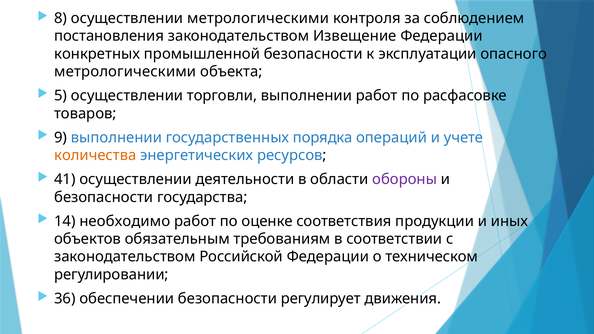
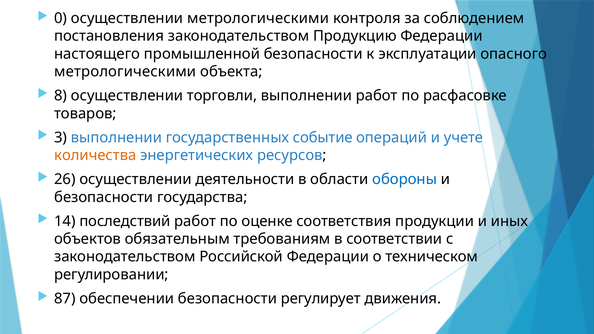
8: 8 -> 0 (61, 18)
Извещение: Извещение -> Продукцию (355, 36)
конкретных: конкретных -> настоящего (97, 54)
5: 5 -> 8 (61, 96)
9: 9 -> 3 (61, 138)
порядка: порядка -> событие (323, 138)
41: 41 -> 26 (65, 179)
обороны colour: purple -> blue (405, 179)
необходимо: необходимо -> последствий (125, 221)
36: 36 -> 87 (65, 299)
